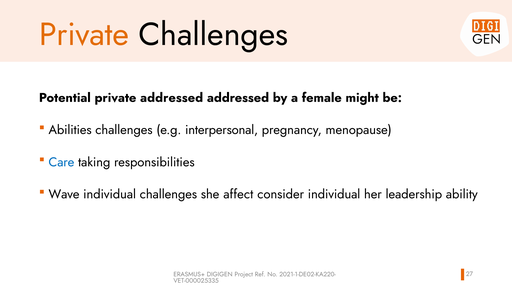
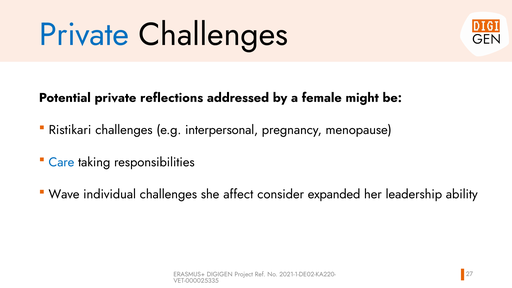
Private colour: orange -> blue (84, 35)
private addressed: addressed -> reflections (172, 98)
Abilities: Abilities -> Ristikari (70, 130)
consider individual: individual -> expanded (334, 194)
